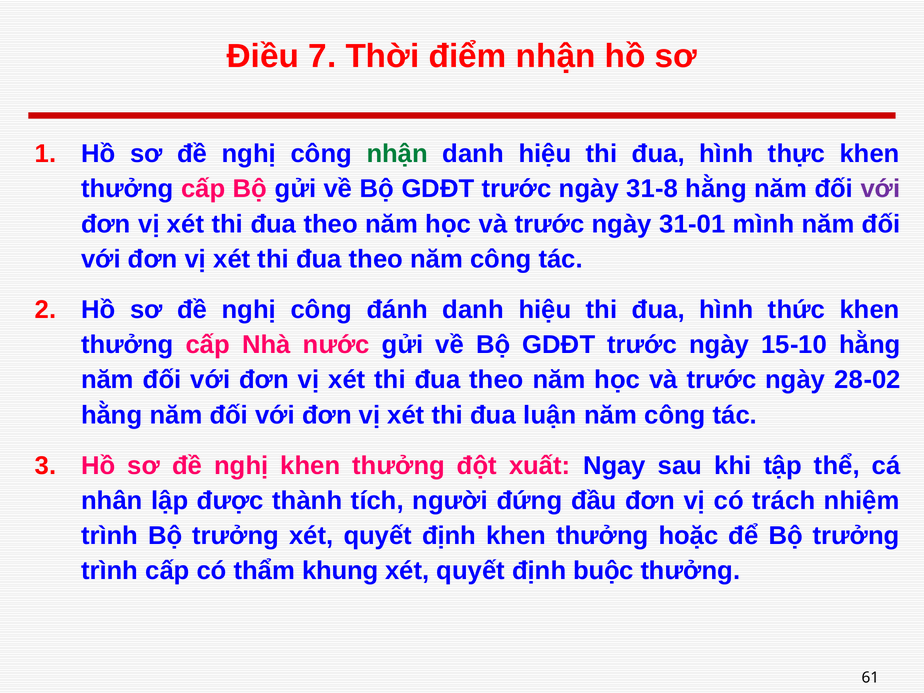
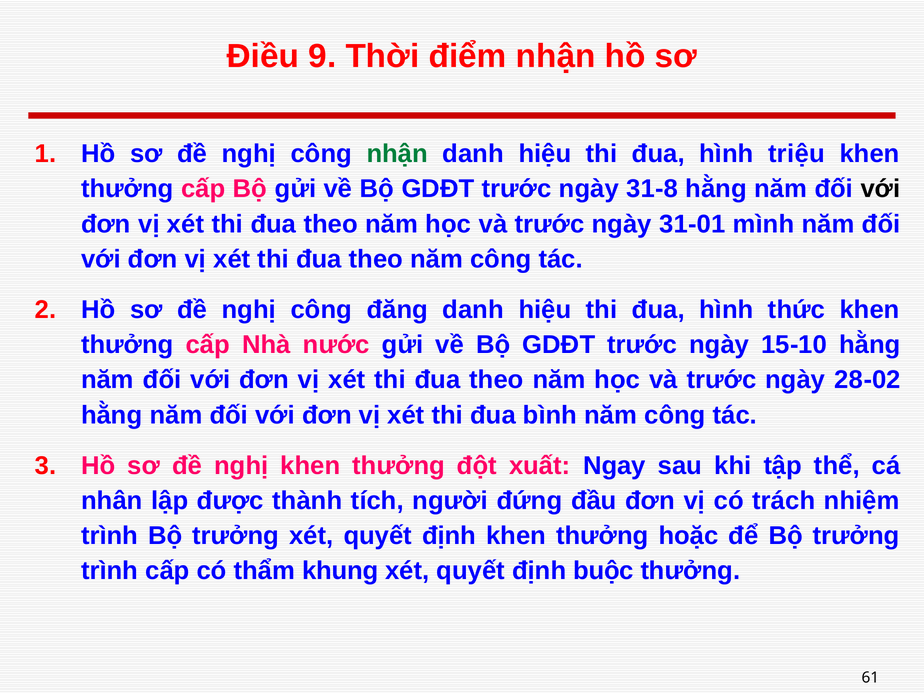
7: 7 -> 9 (322, 56)
thực: thực -> triệu (796, 154)
với colour: purple -> black (880, 189)
đánh: đánh -> đăng (397, 310)
luận: luận -> bình (550, 415)
